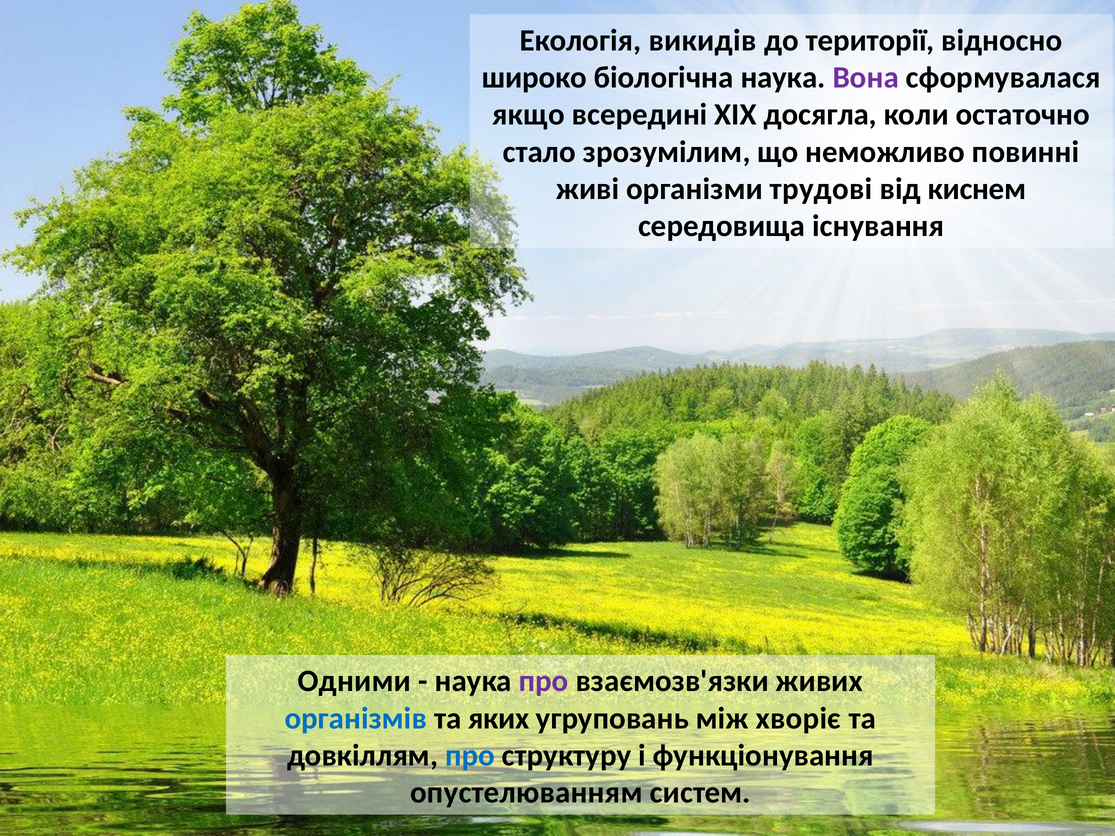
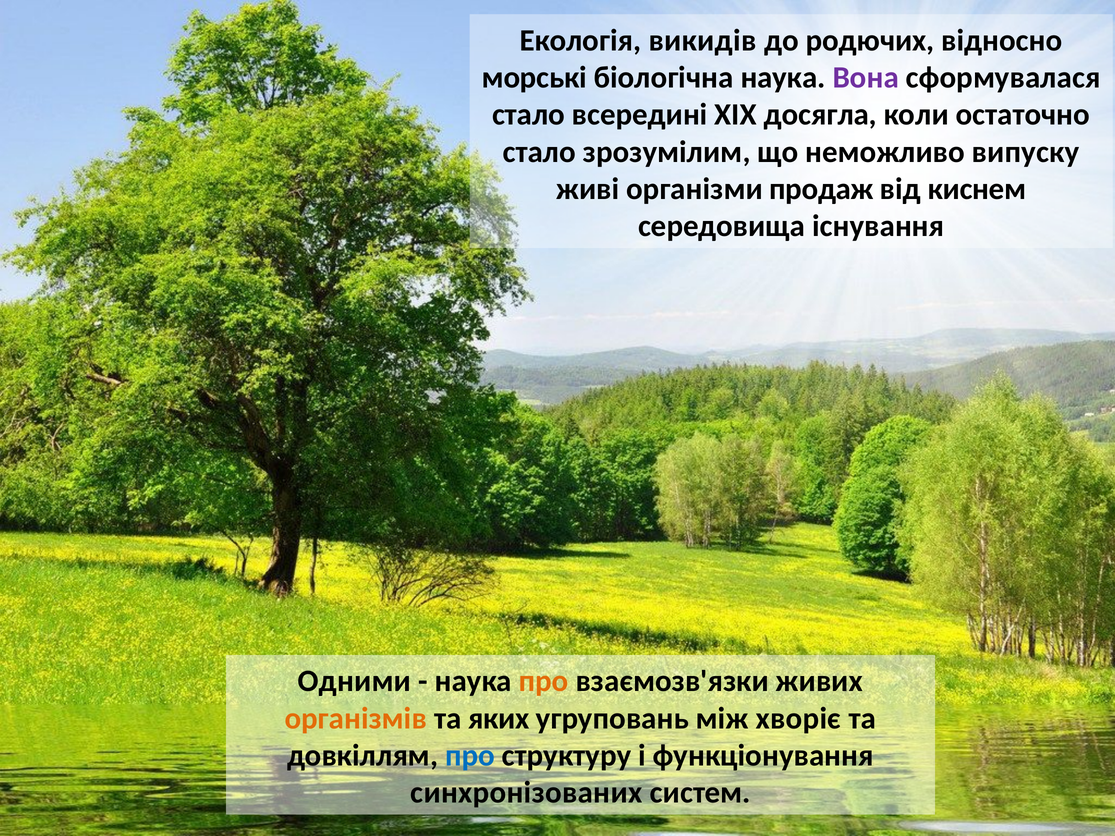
території: території -> родючих (870, 40)
широко: широко -> морські (534, 78)
якщо: якщо -> стало (529, 115)
повинні: повинні -> випуску (1026, 152)
трудові: трудові -> продаж (821, 189)
про colour: purple -> orange (544, 681)
організмів colour: blue -> orange (356, 719)
опустелюванням: опустелюванням -> синхронізованих (526, 793)
